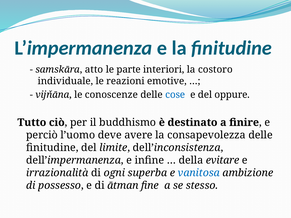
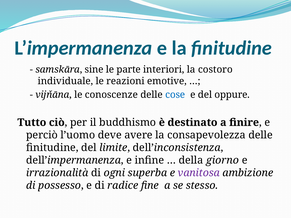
atto: atto -> sine (94, 70)
evitare: evitare -> giorno (222, 160)
vanitosa colour: blue -> purple (199, 173)
ātman: ātman -> radice (123, 186)
